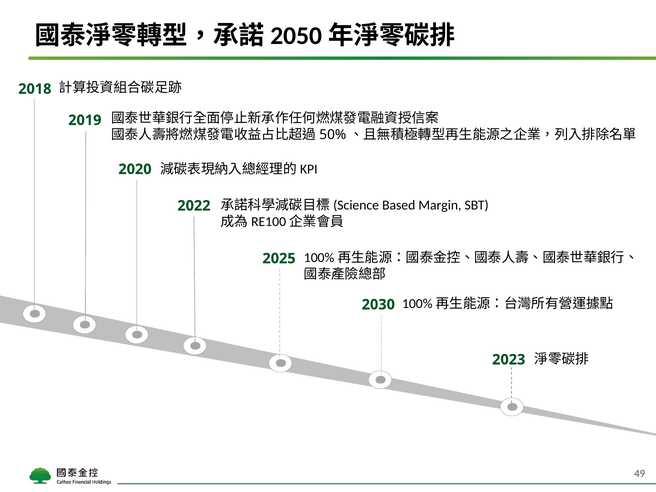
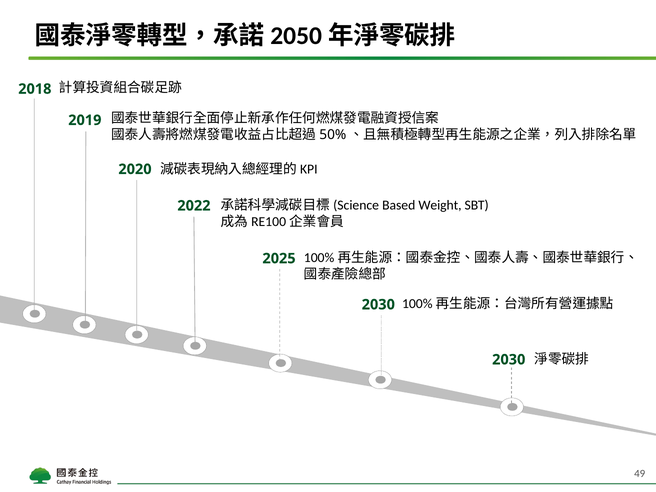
Margin: Margin -> Weight (440, 205)
2023: 2023 -> 2030 (509, 360)
